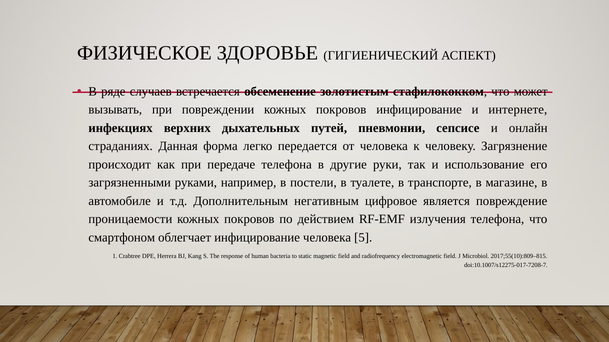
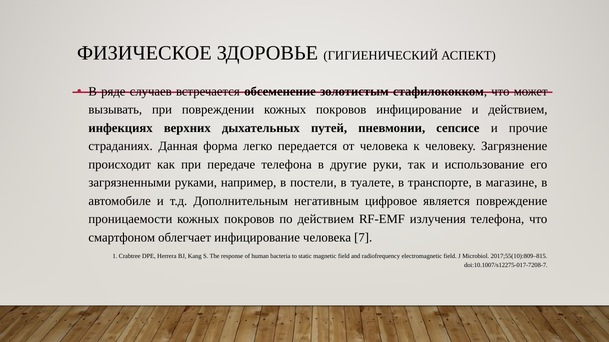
и интернете: интернете -> действием (518, 110)
онлайн: онлайн -> прочие (528, 128)
5: 5 -> 7 (363, 238)
